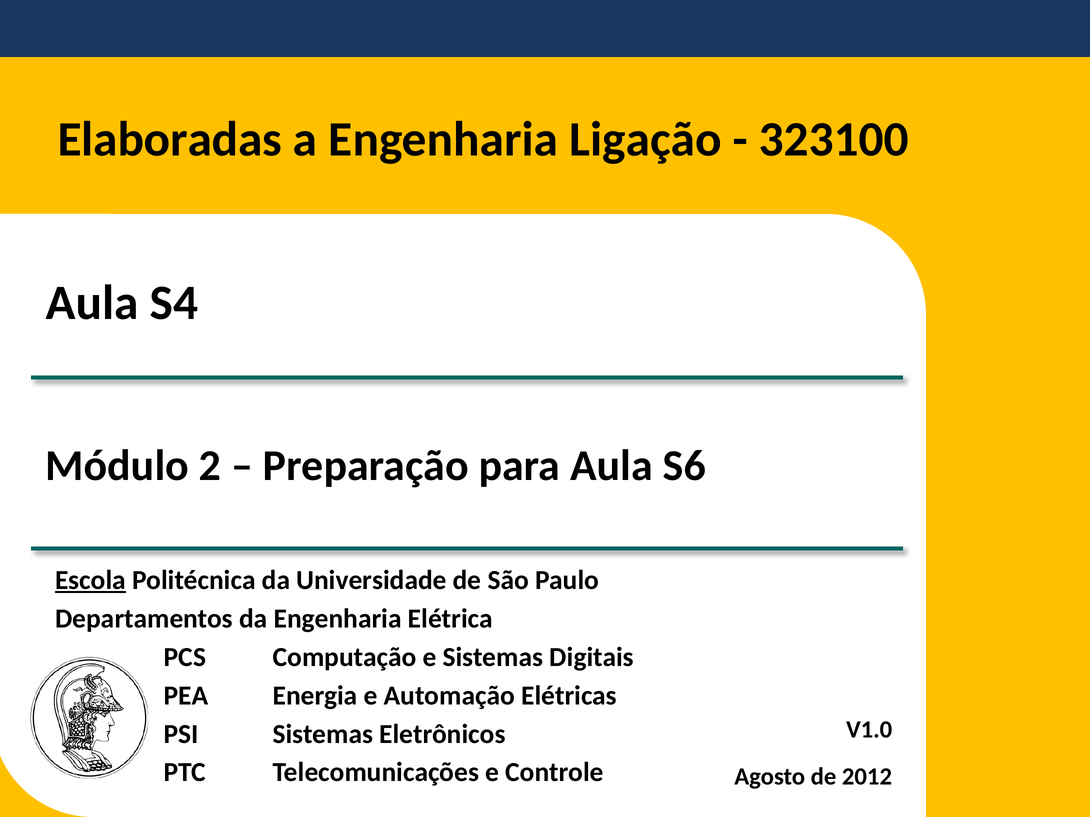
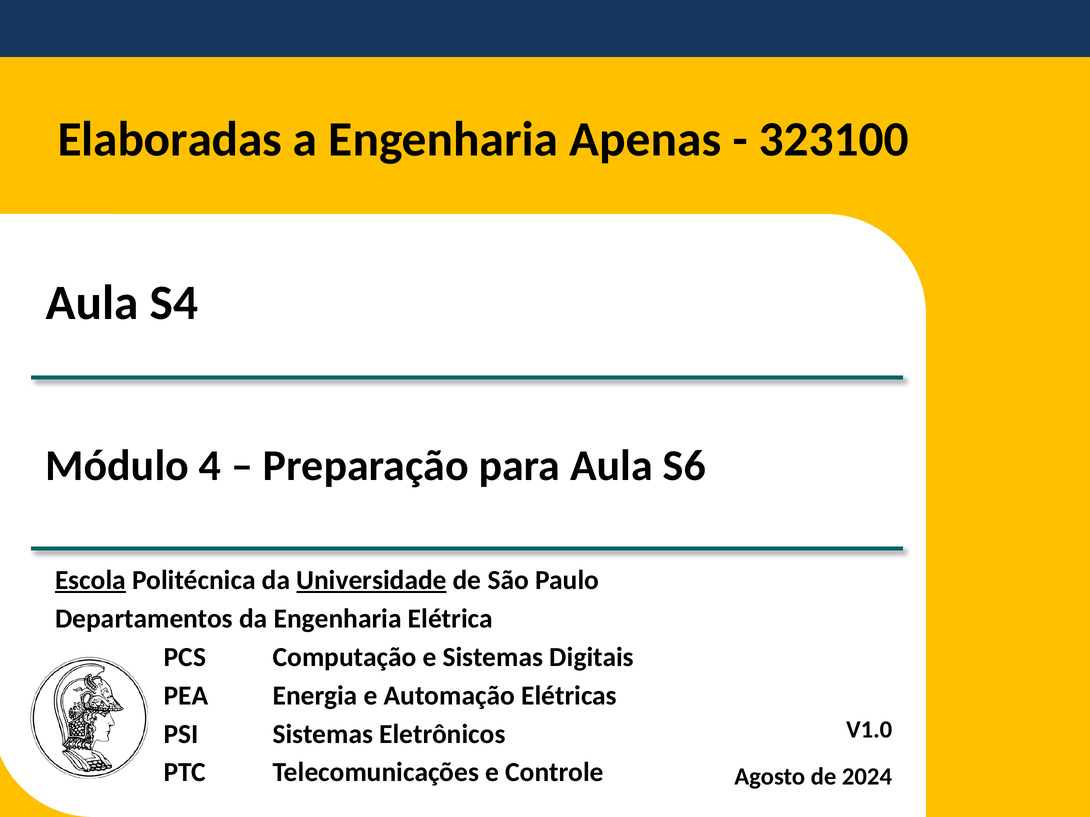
Ligação: Ligação -> Apenas (645, 140)
2: 2 -> 4 (210, 466)
Universidade underline: none -> present (371, 581)
2012: 2012 -> 2024 (867, 777)
